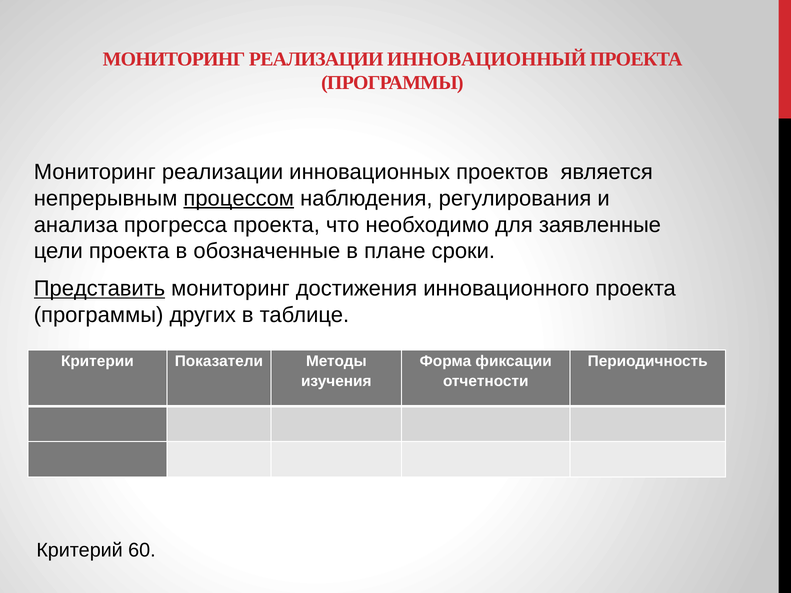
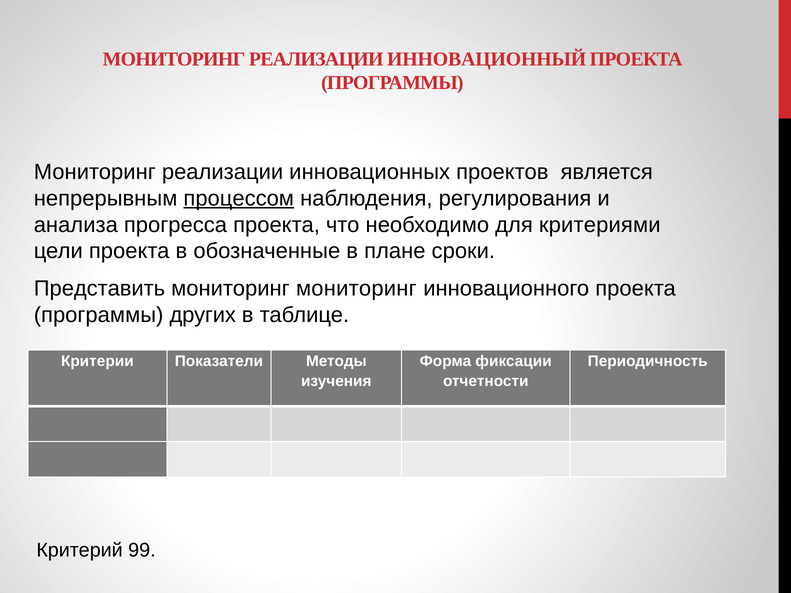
заявленные: заявленные -> критериями (600, 225)
Представить underline: present -> none (99, 289)
мониторинг достижения: достижения -> мониторинг (356, 289)
60: 60 -> 99 (142, 550)
